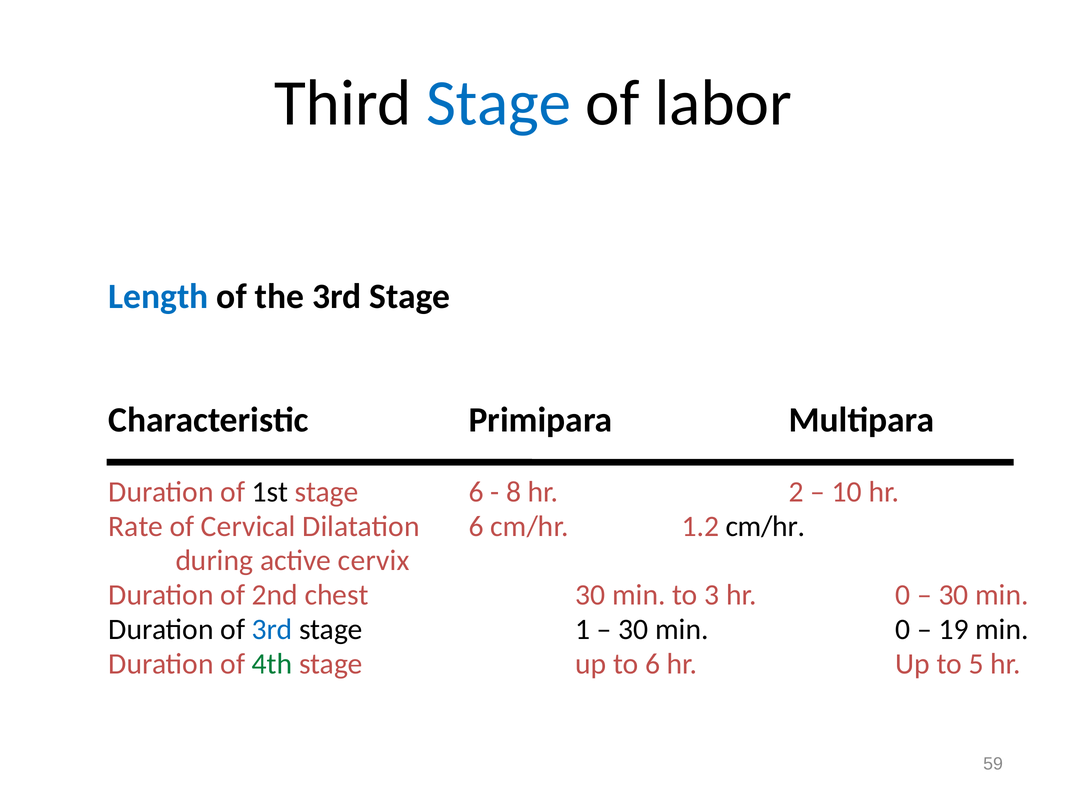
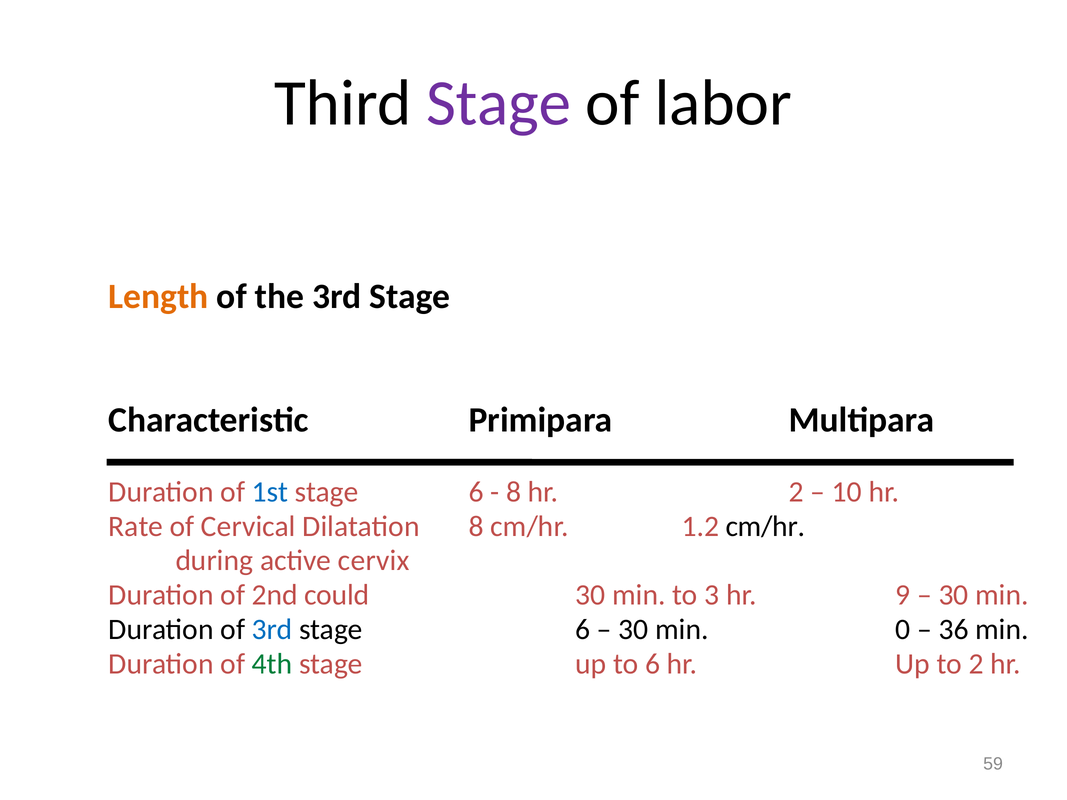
Stage colour: blue -> purple (499, 103)
Length colour: blue -> orange (158, 297)
1st colour: black -> blue (270, 492)
Dilatation 6: 6 -> 8 (476, 526)
chest: chest -> could (337, 595)
hr 0: 0 -> 9 (903, 595)
1: 1 -> 6 (583, 630)
19: 19 -> 36 (954, 630)
to 5: 5 -> 2 (976, 664)
